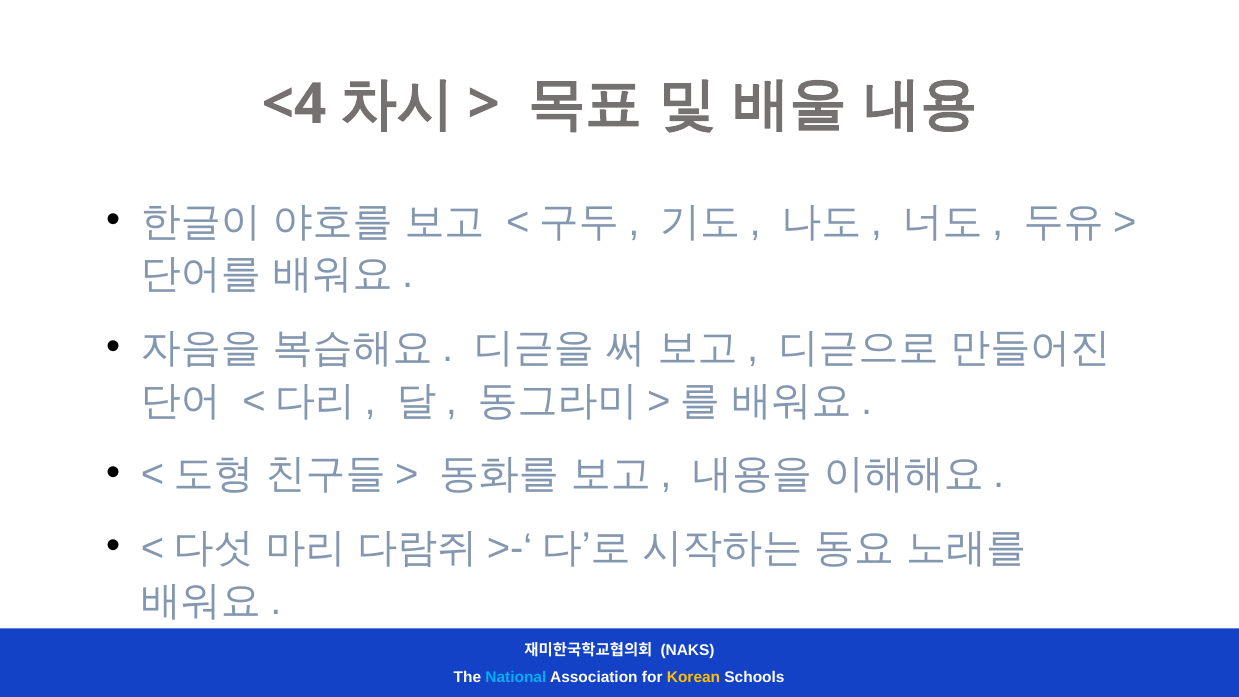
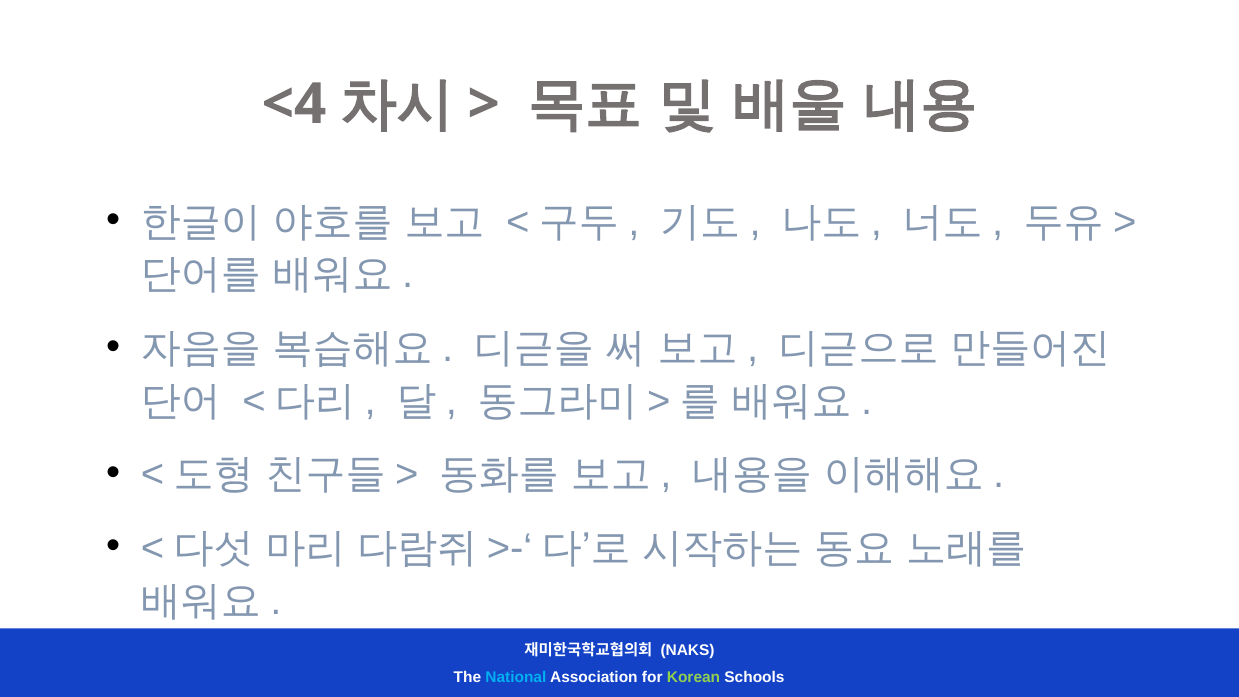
Korean colour: yellow -> light green (694, 677)
